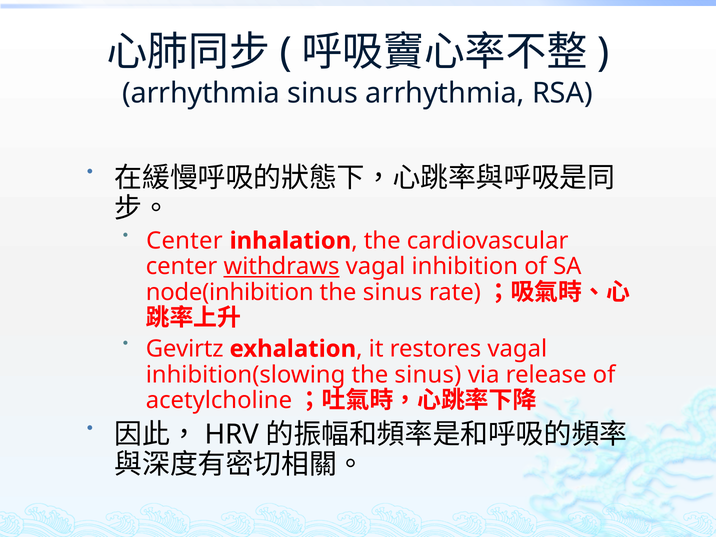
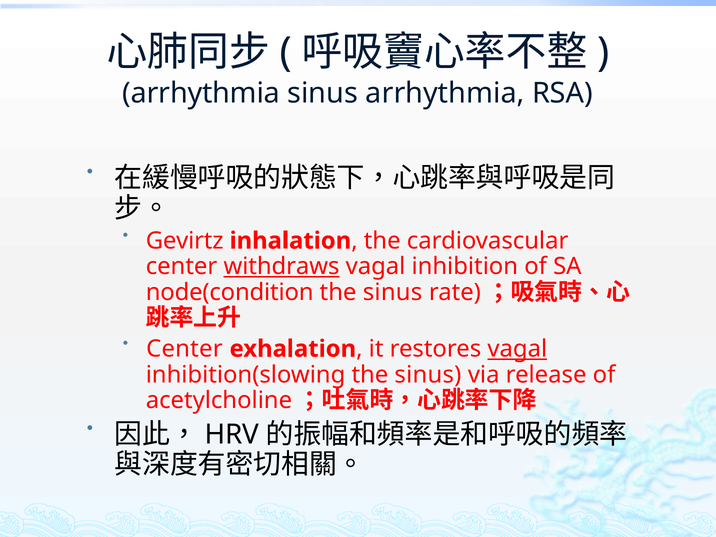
Center: Center -> Gevirtz (185, 241)
node(inhibition: node(inhibition -> node(condition (230, 292)
Gevirtz: Gevirtz -> Center (184, 349)
vagal underline: none -> present (517, 349)
